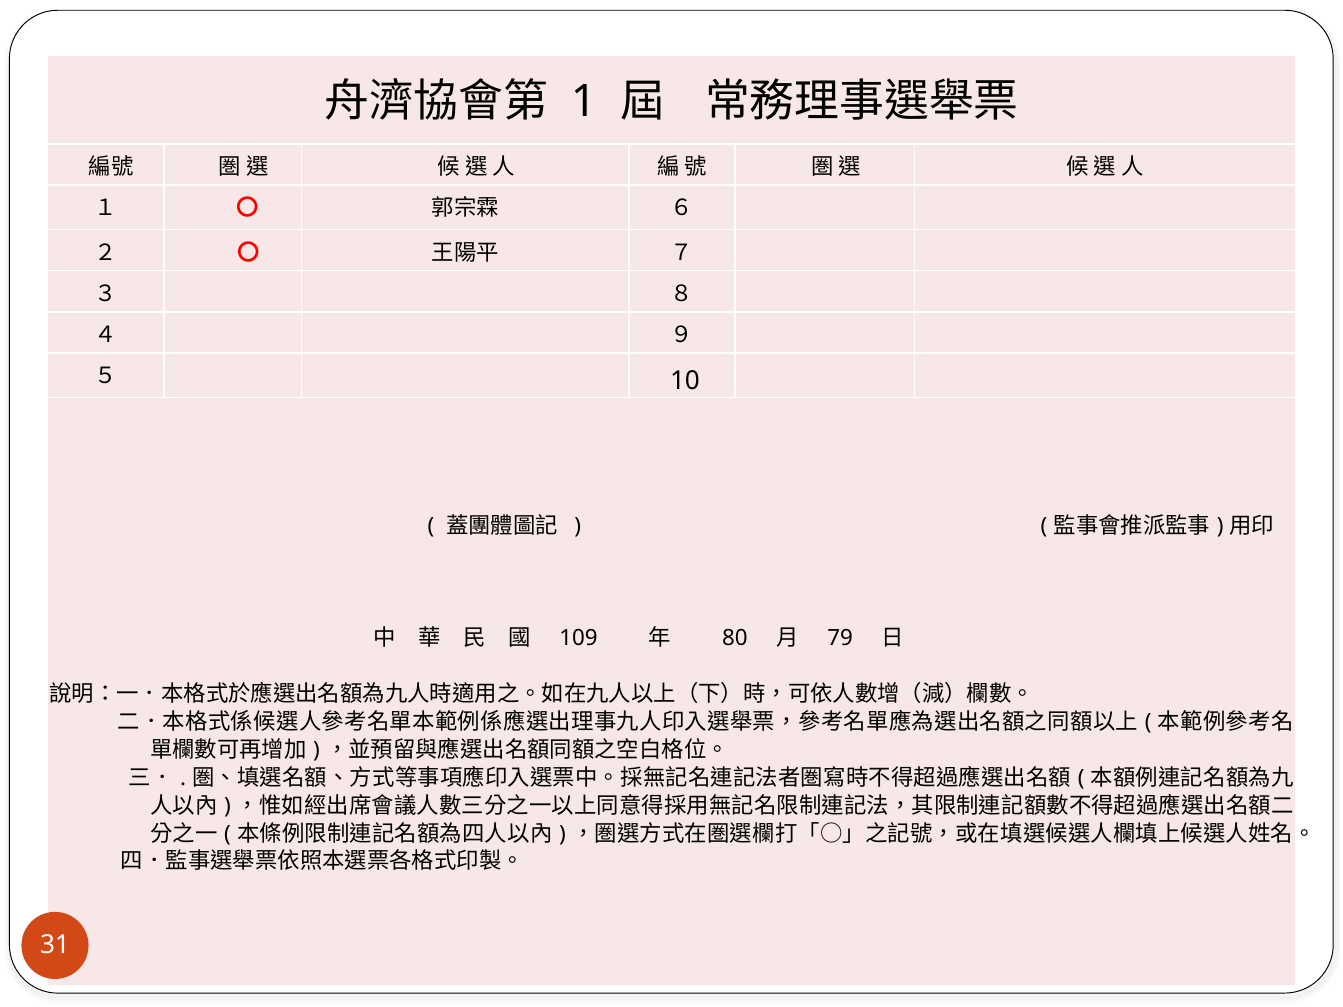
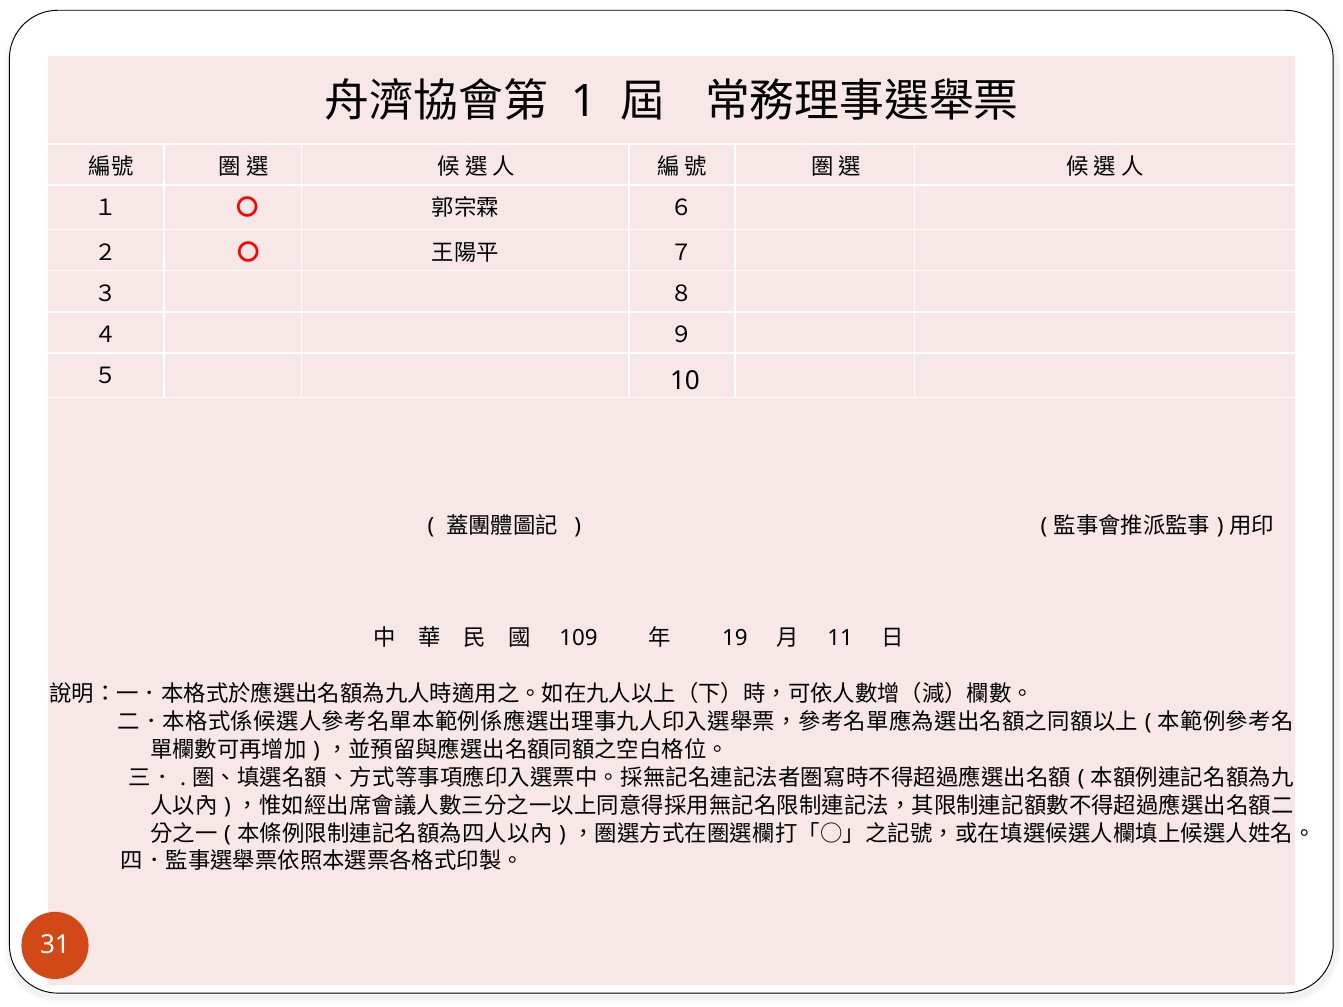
80: 80 -> 19 (735, 638)
79: 79 -> 11 (840, 638)
